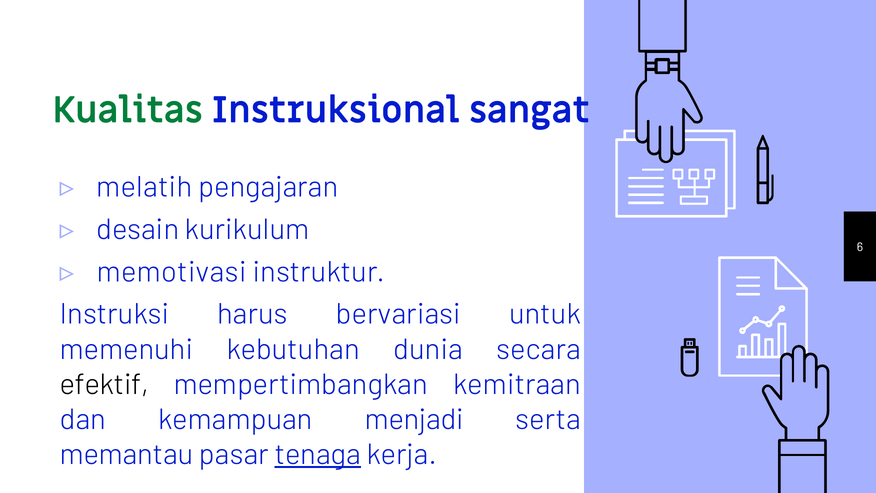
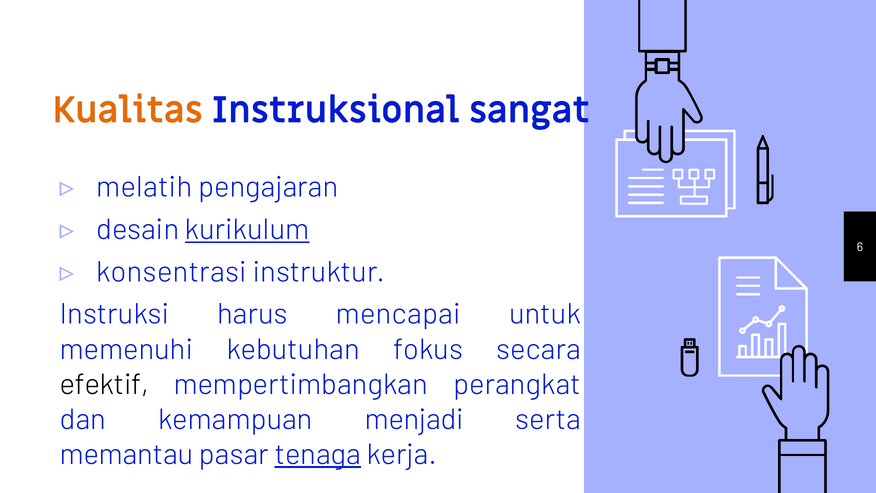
Kualitas colour: green -> orange (128, 110)
kurikulum underline: none -> present (247, 229)
memotivasi: memotivasi -> konsentrasi (172, 272)
bervariasi: bervariasi -> mencapai (398, 314)
dunia: dunia -> fokus (428, 349)
kemitraan: kemitraan -> perangkat (517, 384)
